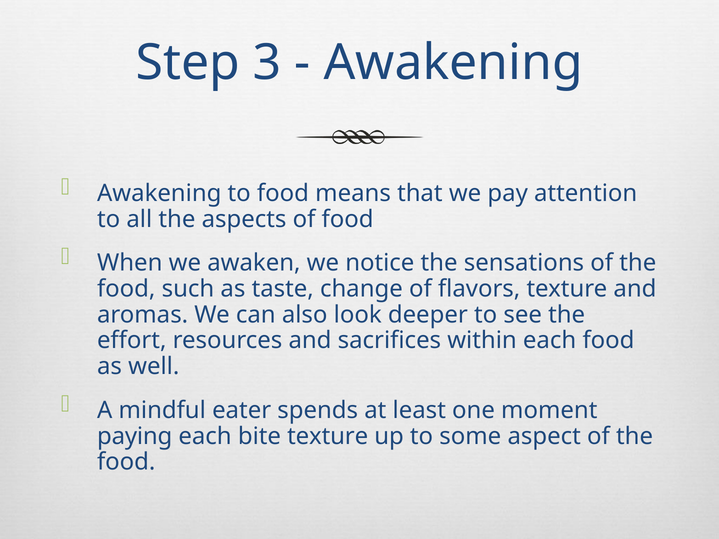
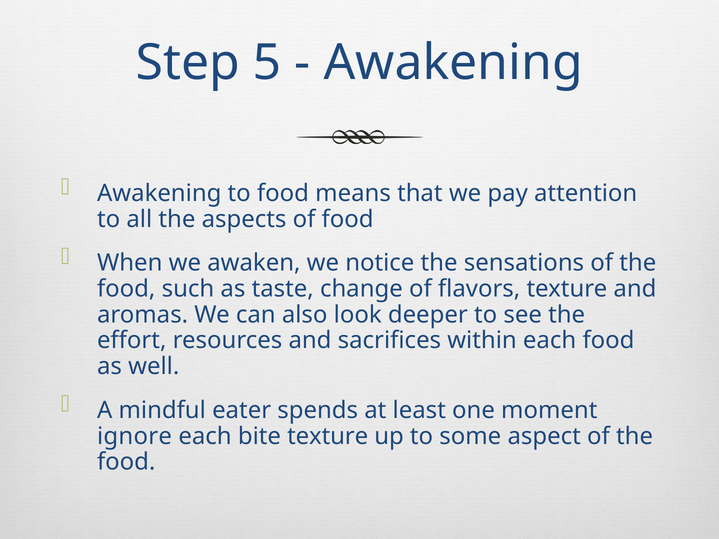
3: 3 -> 5 (267, 63)
paying: paying -> ignore (135, 436)
